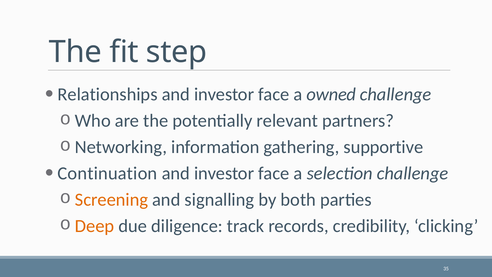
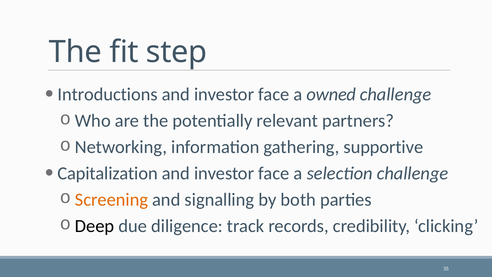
Relationships: Relationships -> Introductions (108, 94)
Continuation: Continuation -> Capitalization (108, 173)
Deep colour: orange -> black (95, 226)
